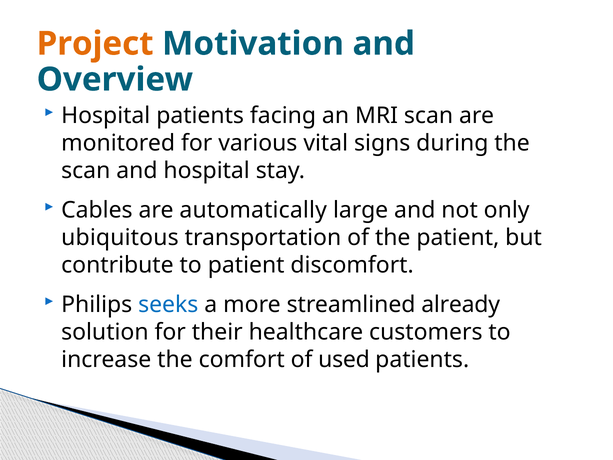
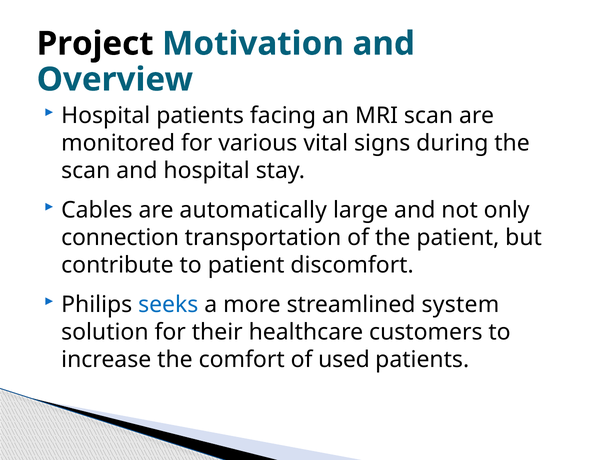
Project colour: orange -> black (95, 44)
ubiquitous: ubiquitous -> connection (120, 238)
already: already -> system (460, 304)
